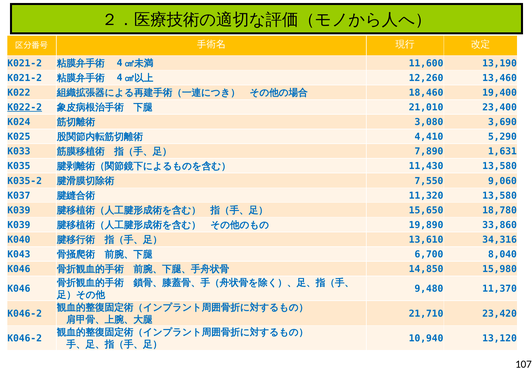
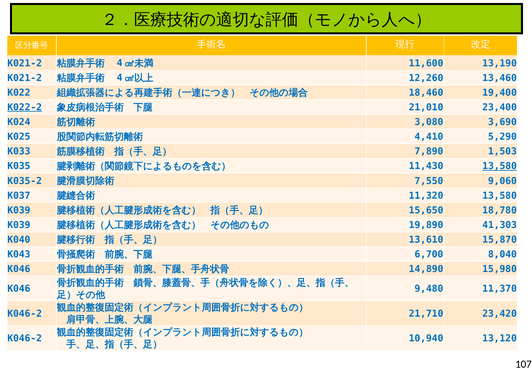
1,631: 1,631 -> 1,503 (502, 152)
13,580 underline: none -> present (500, 166)
33,860: 33,860 -> 41,303 (500, 225)
34,316: 34,316 -> 15,870 (500, 240)
14,850: 14,850 -> 14,890 (426, 269)
